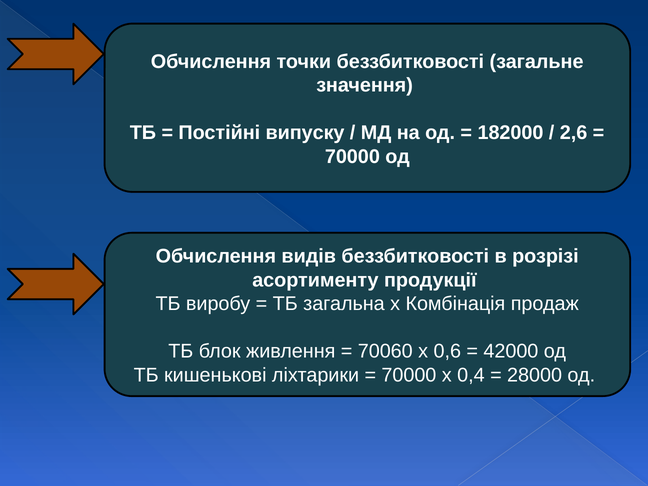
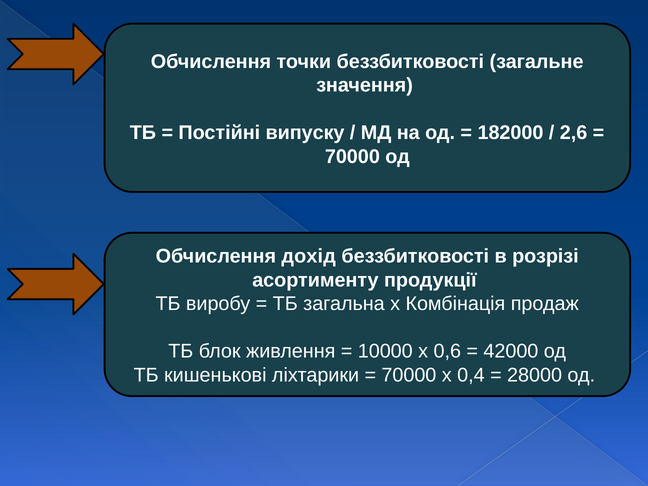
видів: видів -> дохід (309, 256)
70060: 70060 -> 10000 (385, 351)
